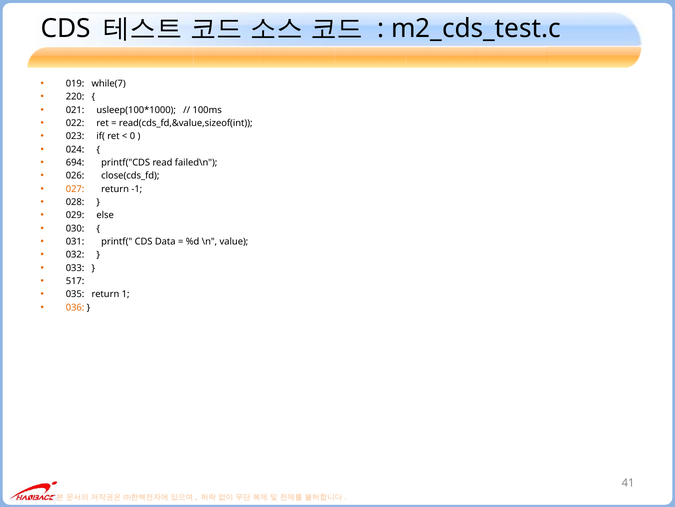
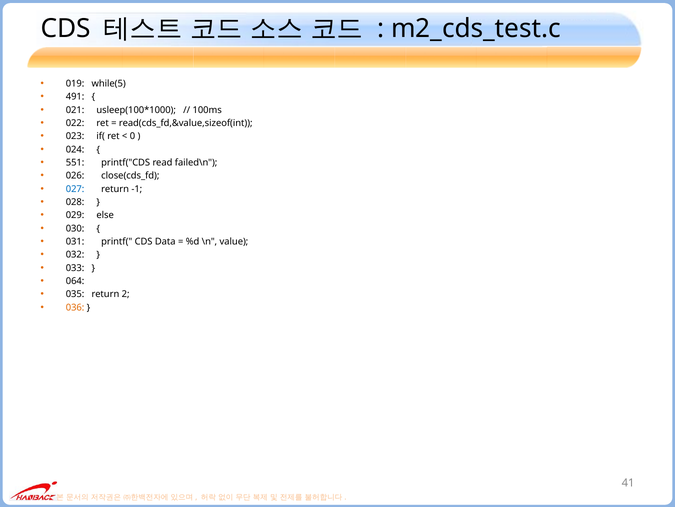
while(7: while(7 -> while(5 (109, 83)
220: 220 -> 491 (75, 97)
694: 694 -> 551 (75, 162)
027 colour: orange -> blue (75, 189)
517: 517 -> 064 (75, 281)
1: 1 -> 2 (126, 294)
